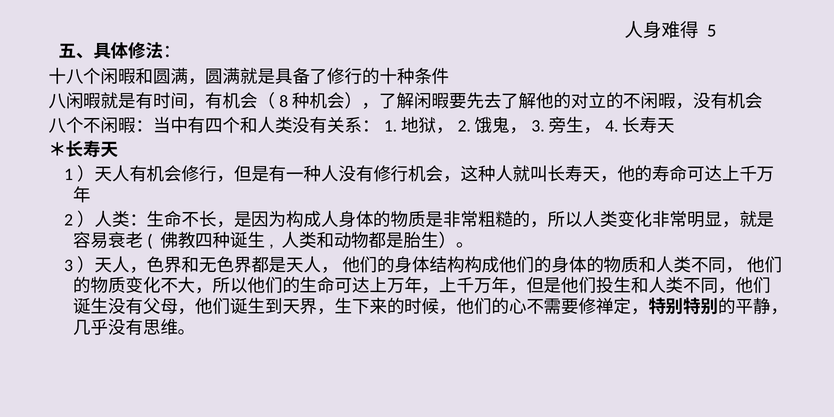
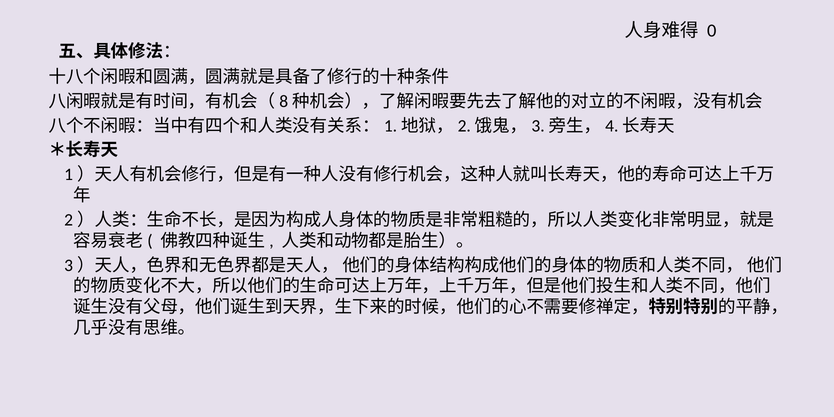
5: 5 -> 0 (712, 30)
